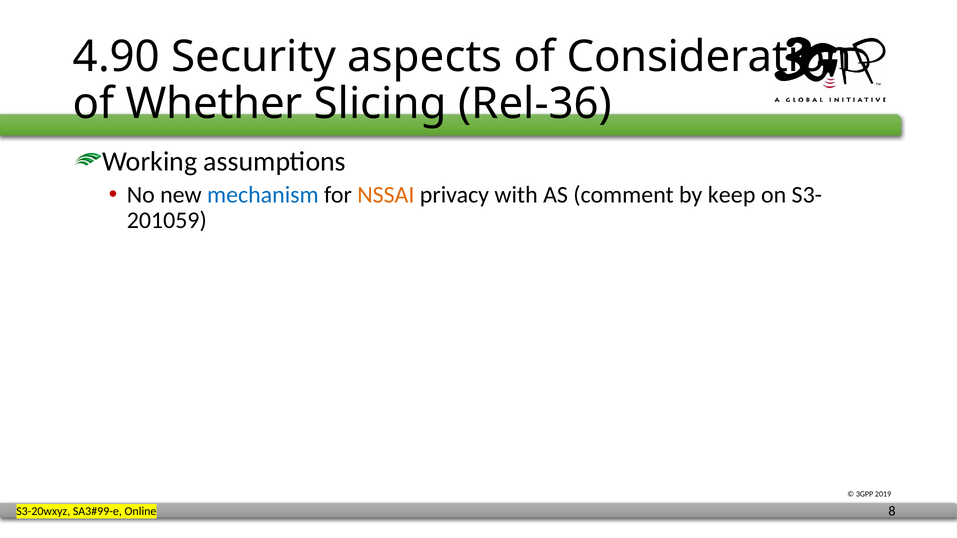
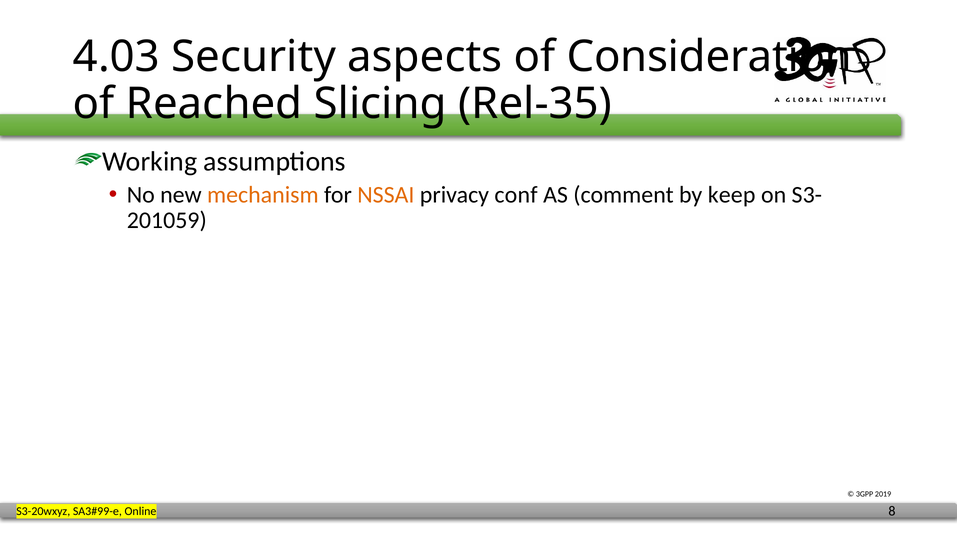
4.90: 4.90 -> 4.03 (116, 57)
Whether: Whether -> Reached (214, 104)
Rel-36: Rel-36 -> Rel-35 (535, 104)
mechanism colour: blue -> orange (263, 195)
with: with -> conf (516, 195)
